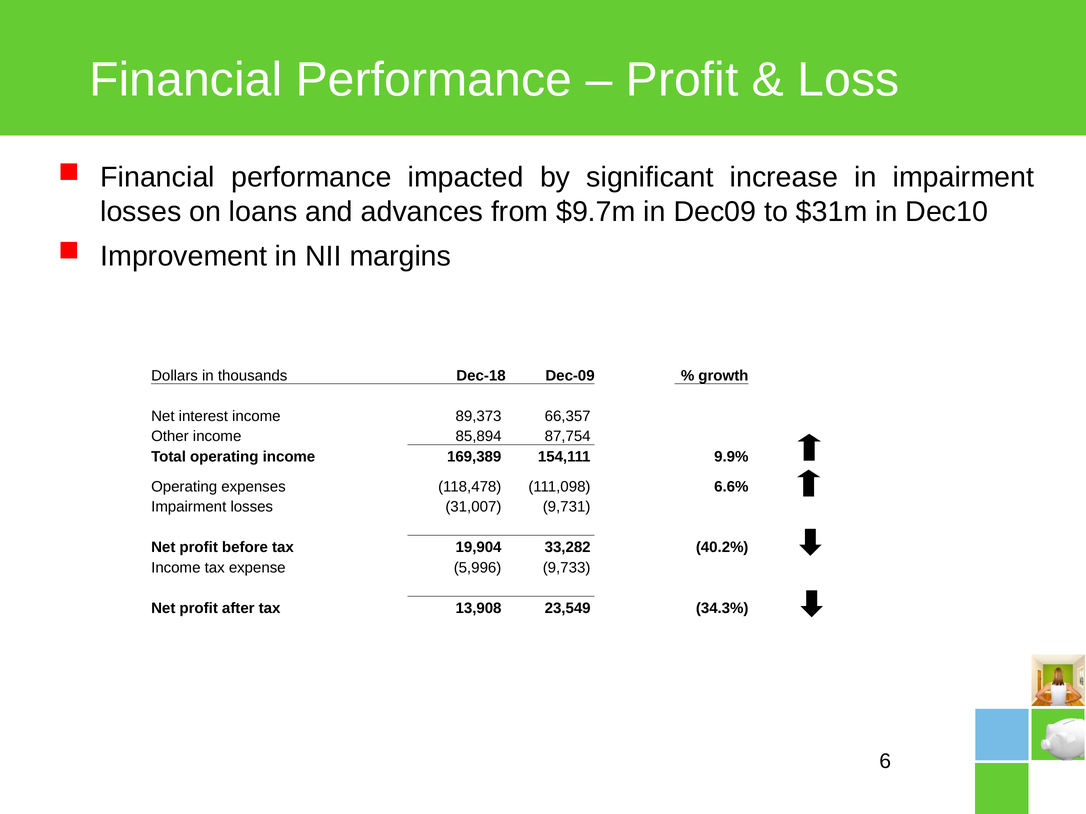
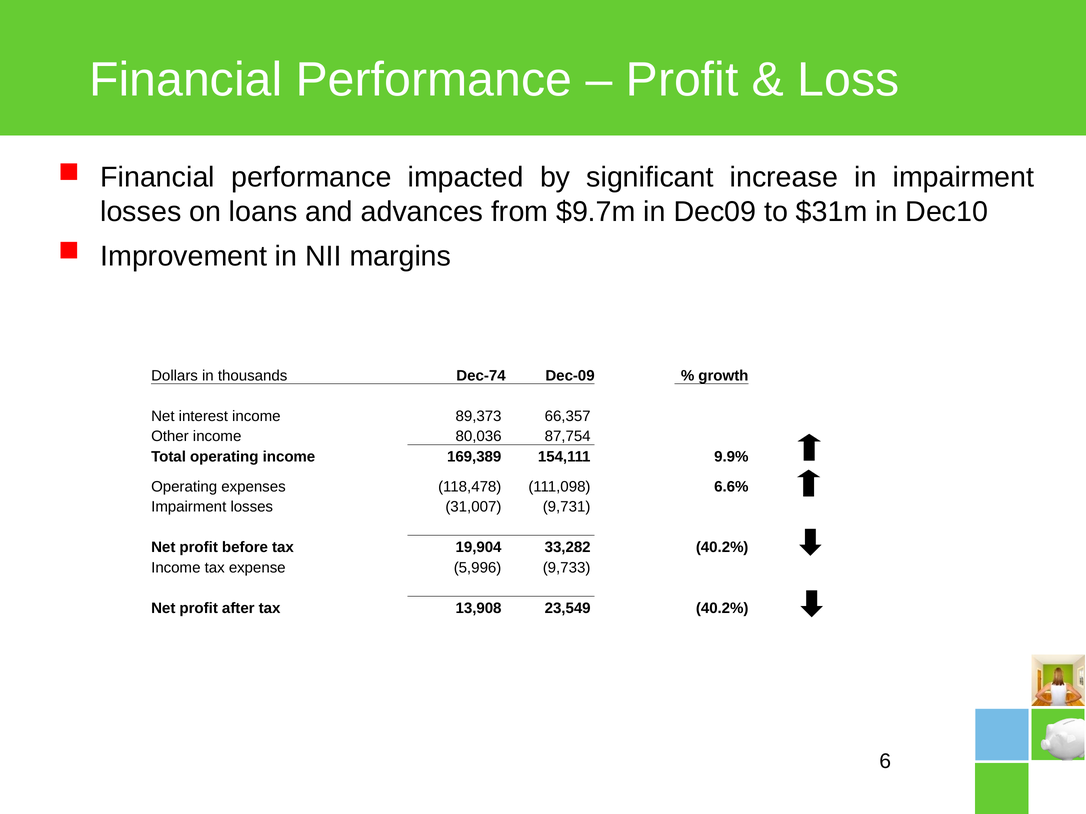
Dec-18: Dec-18 -> Dec-74 (481, 376)
85,894: 85,894 -> 80,036 (479, 437)
23,549 34.3%: 34.3% -> 40.2% (722, 609)
